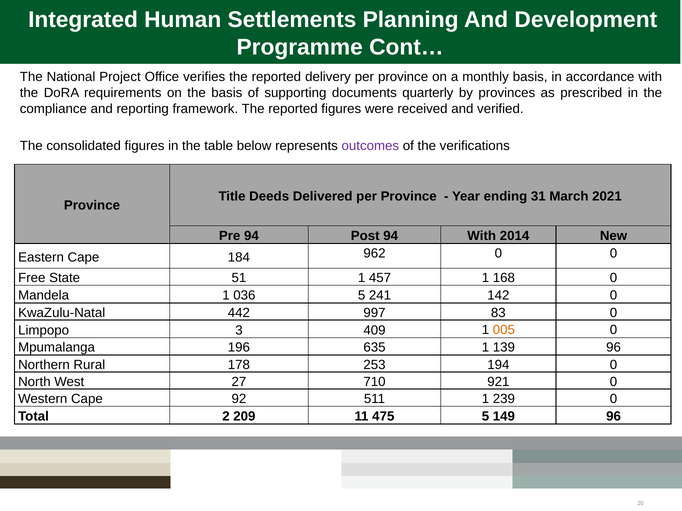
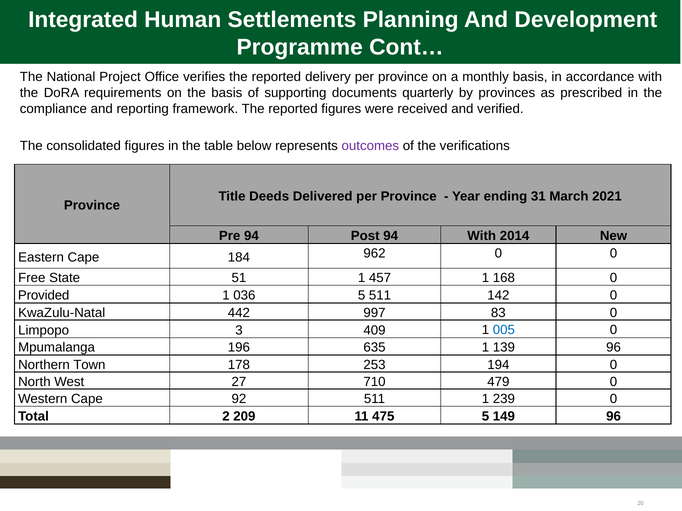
Mandela: Mandela -> Provided (44, 296)
5 241: 241 -> 511 (380, 296)
005 colour: orange -> blue (504, 330)
Rural: Rural -> Town (89, 365)
921: 921 -> 479 (498, 382)
